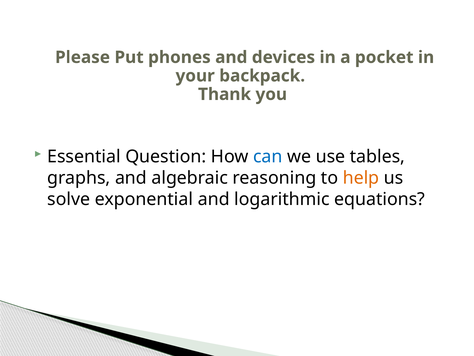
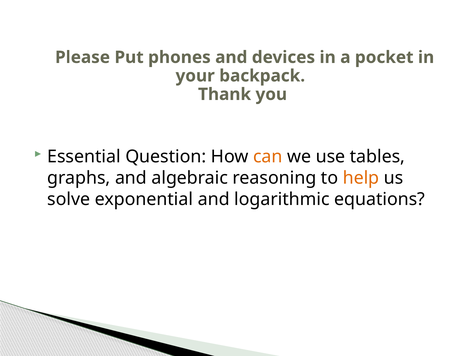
can colour: blue -> orange (268, 156)
